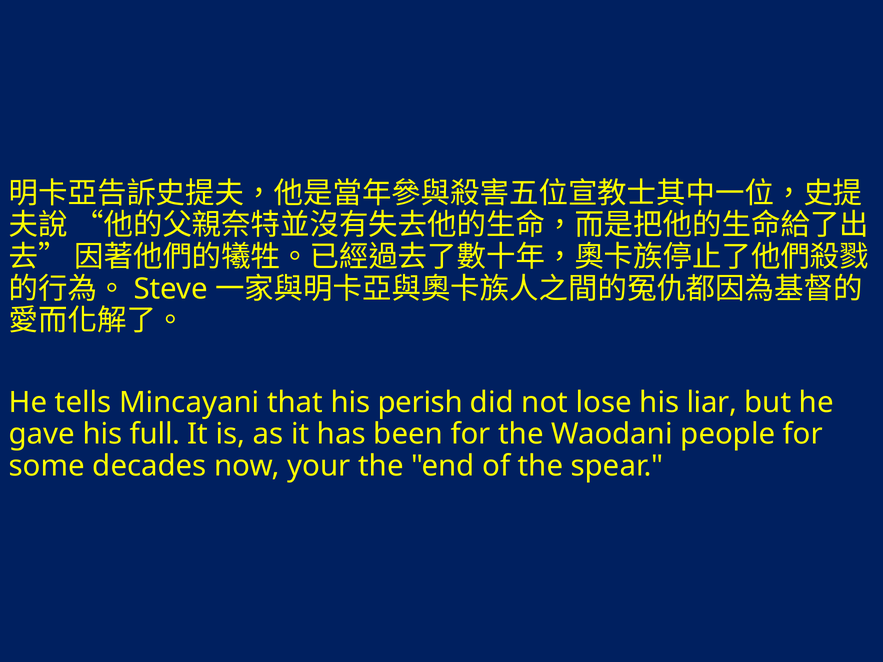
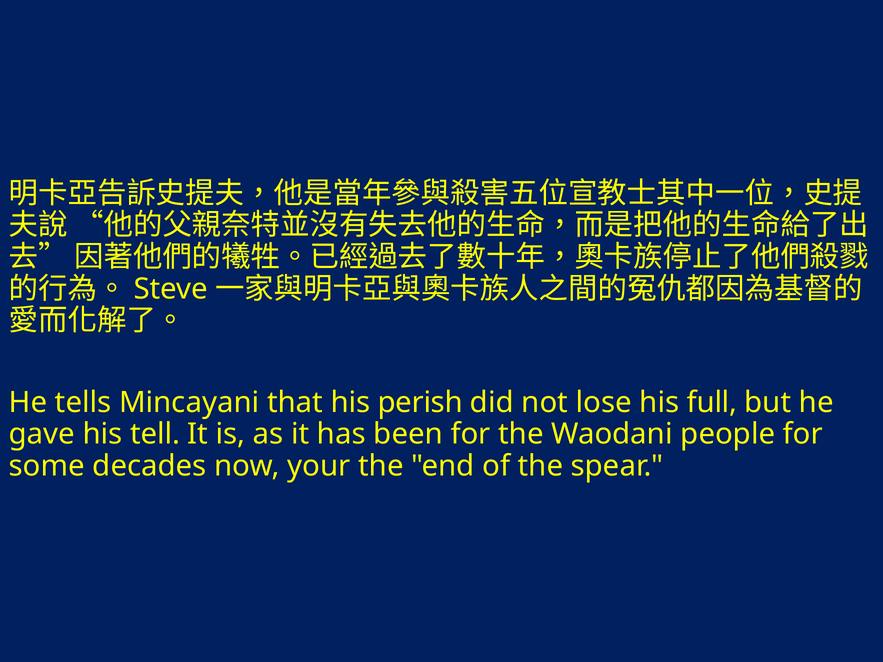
liar: liar -> full (712, 403)
full: full -> tell (155, 434)
